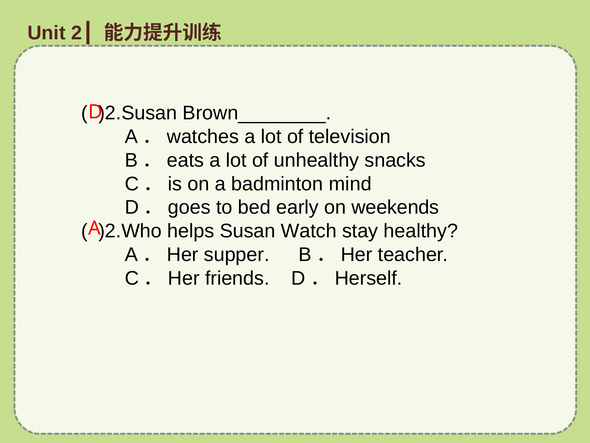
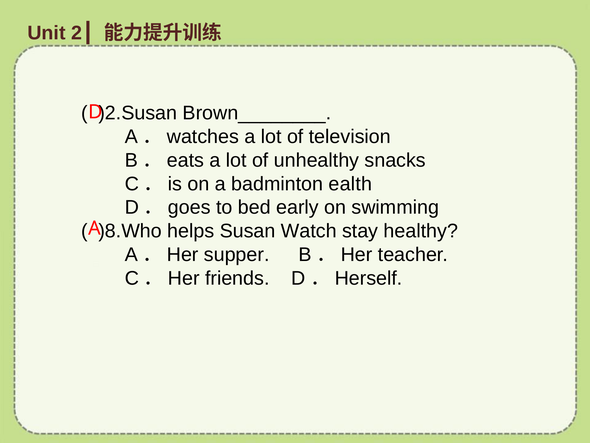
mind: mind -> ealth (350, 184)
weekends: weekends -> swimming (395, 207)
)2.Who: )2.Who -> )8.Who (130, 231)
